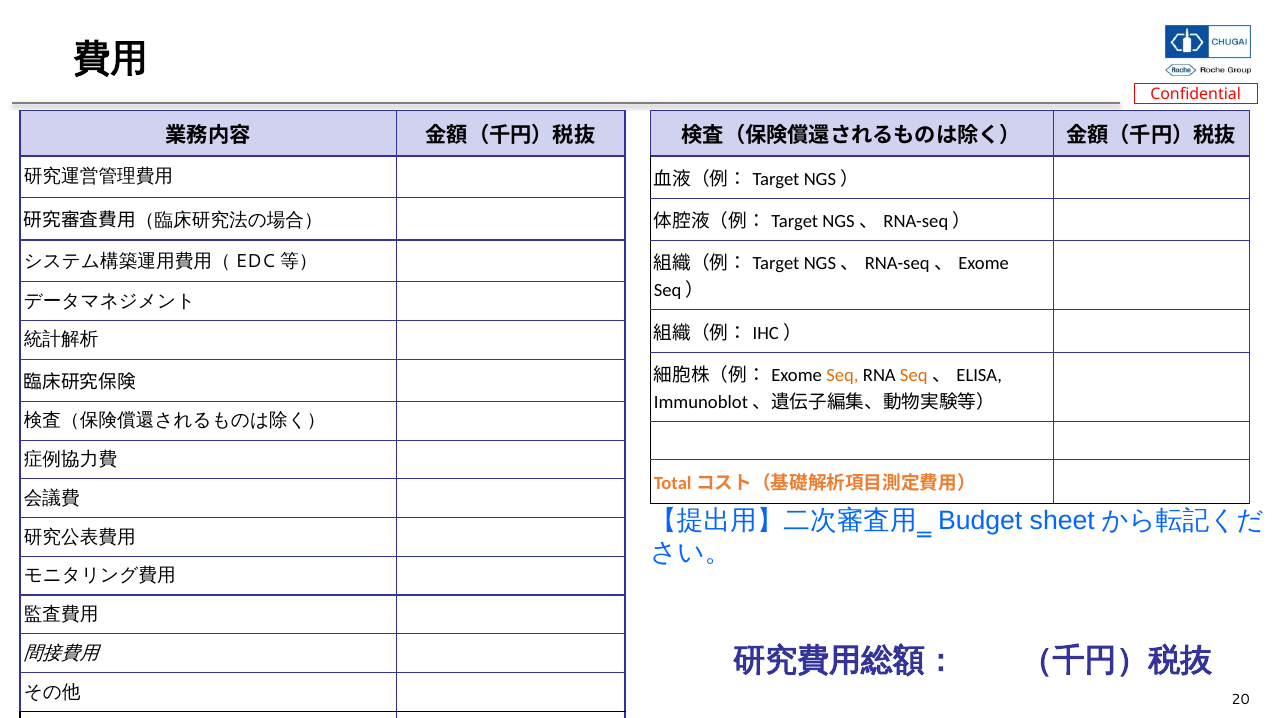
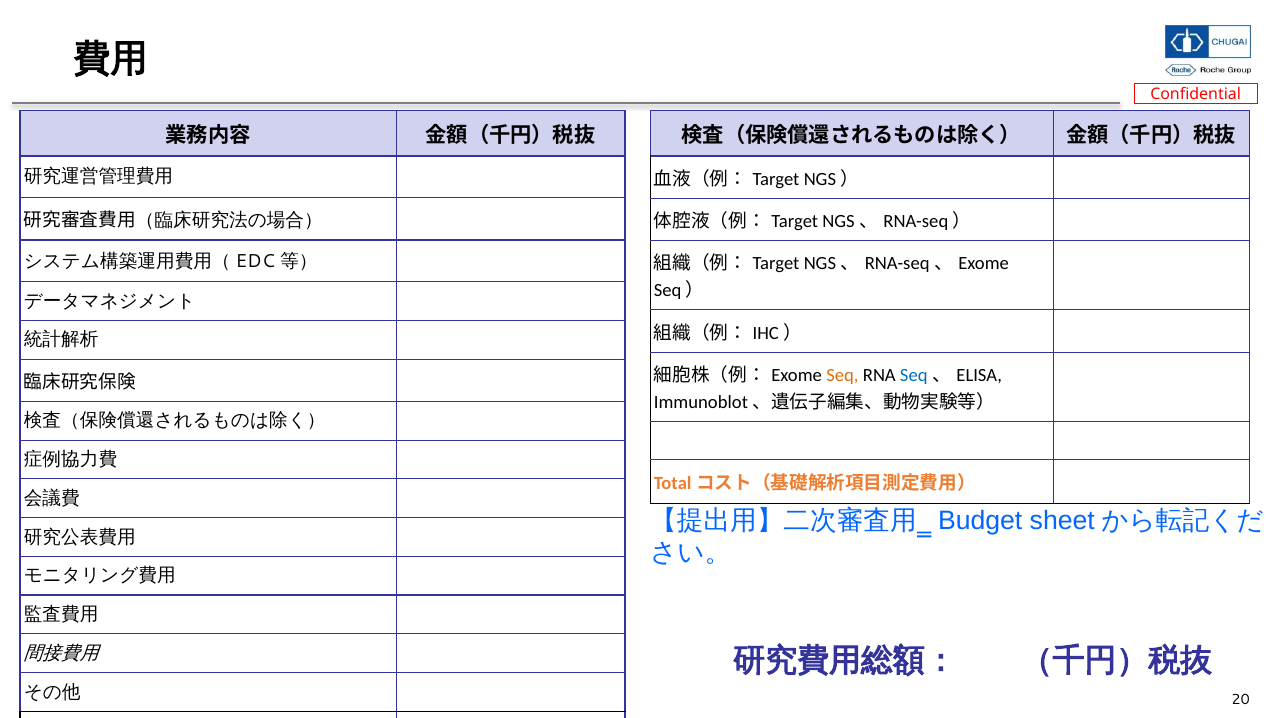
Seq colour: orange -> blue (914, 375)
